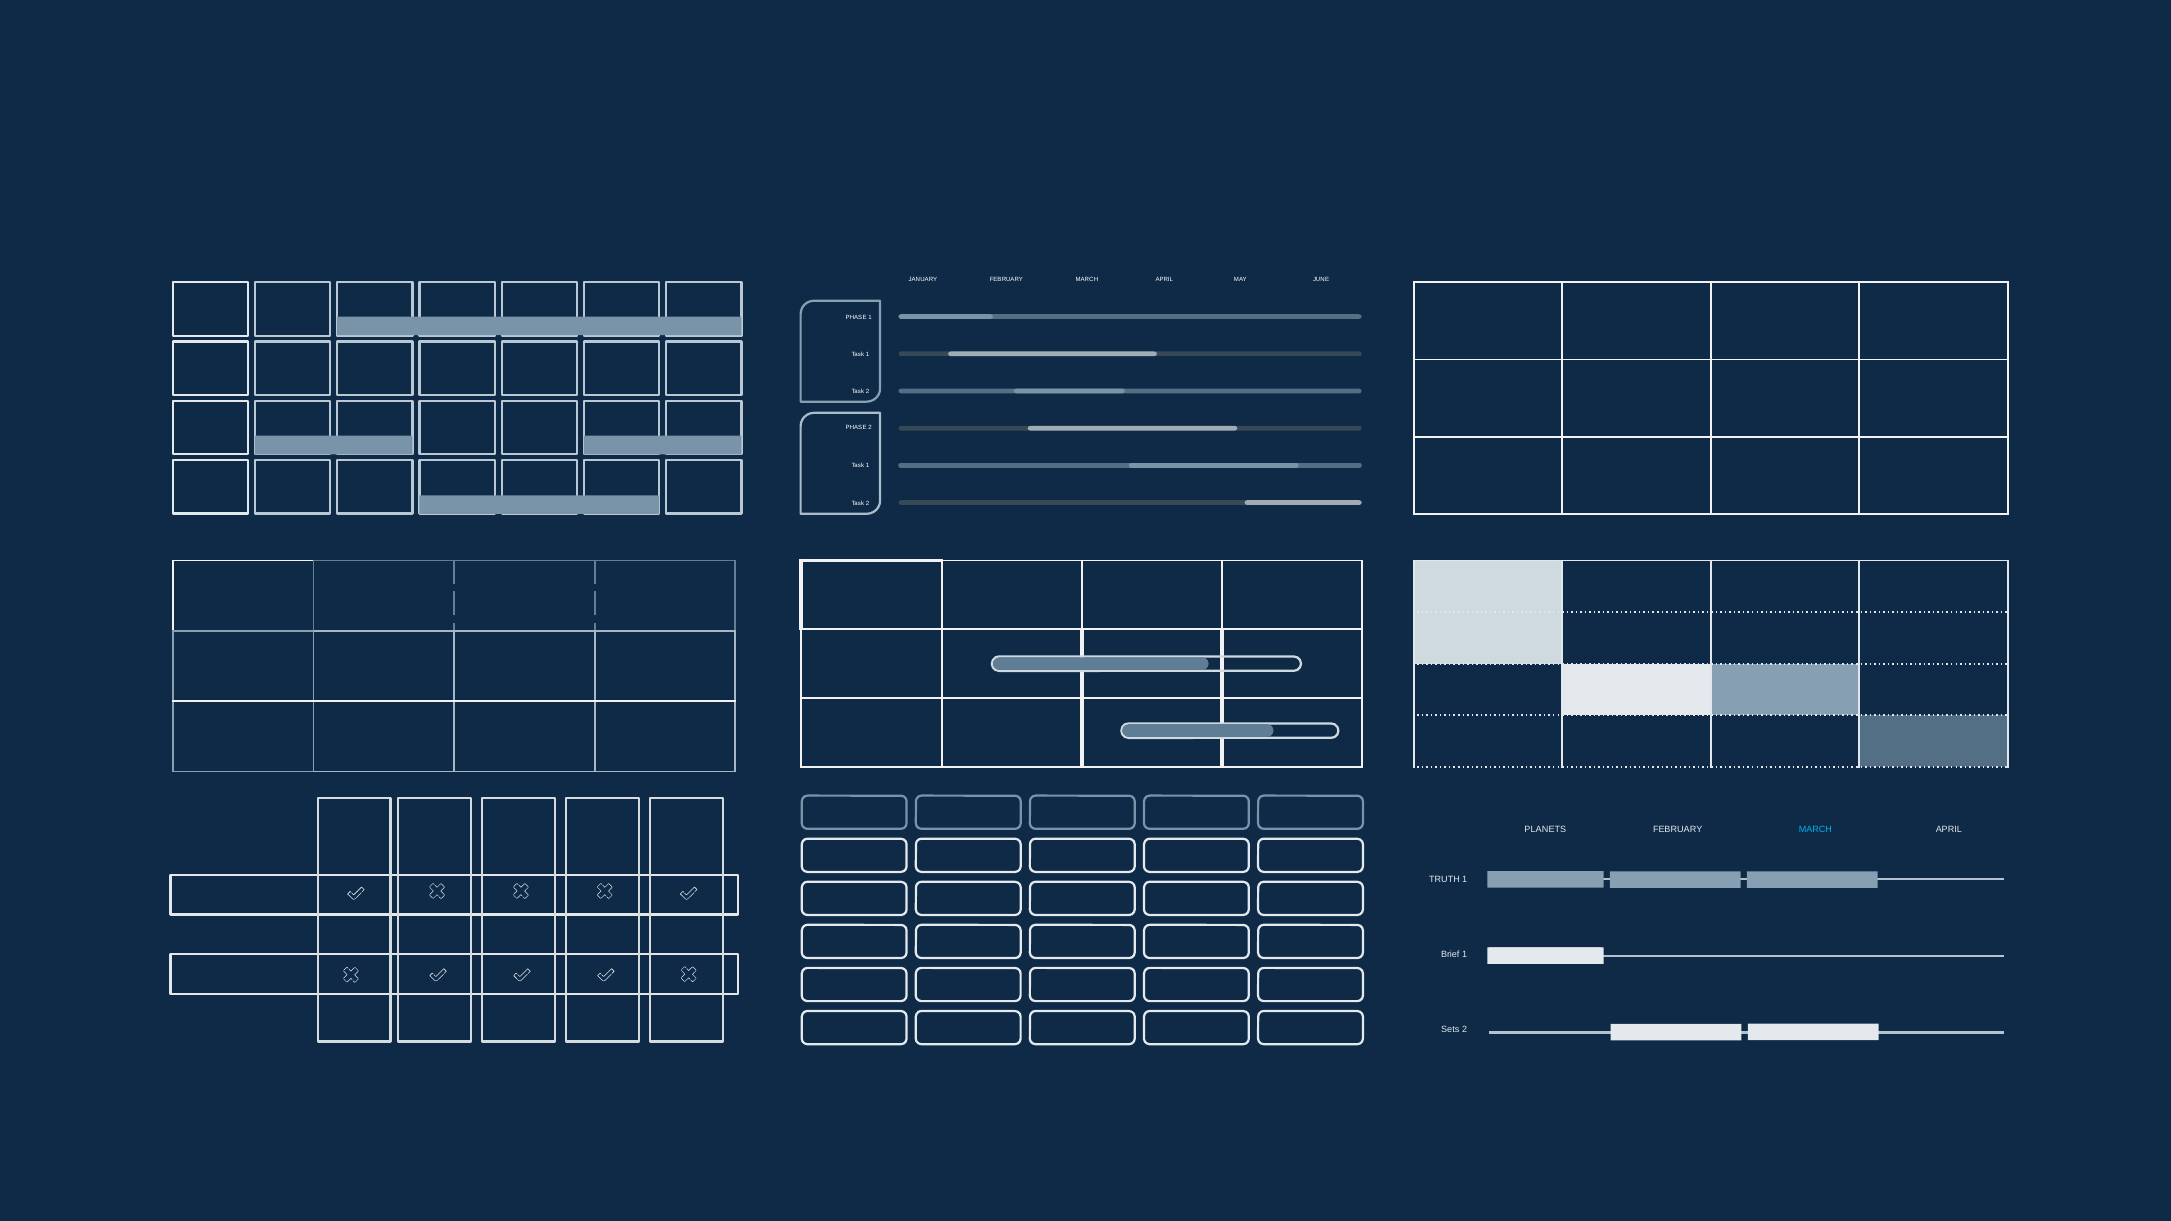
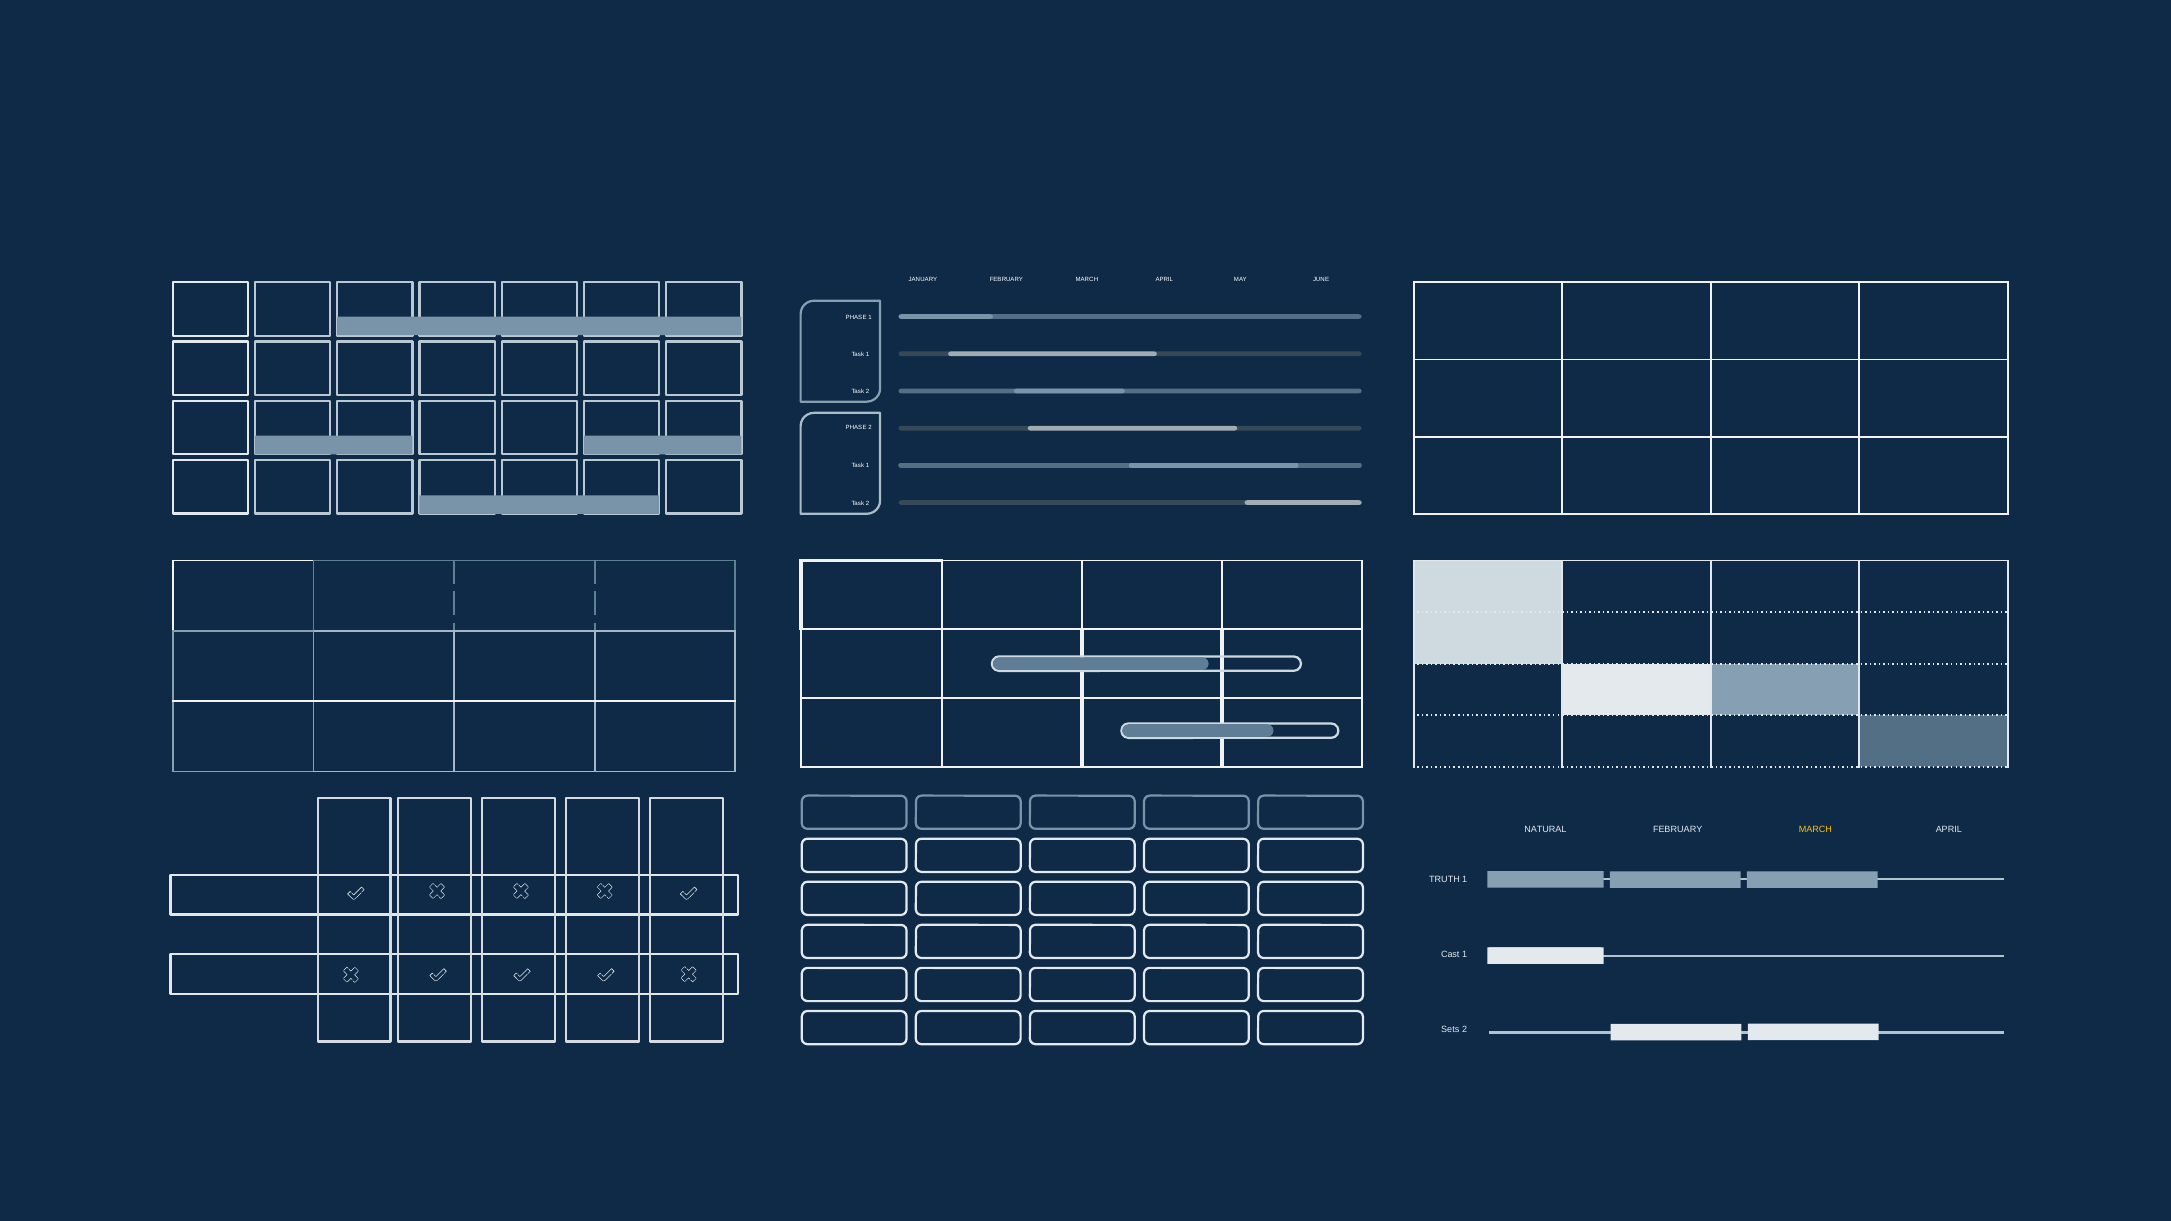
PLANETS: PLANETS -> NATURAL (1545, 830)
MARCH colour: light blue -> yellow (1815, 830)
Brief: Brief -> Cast (1450, 955)
